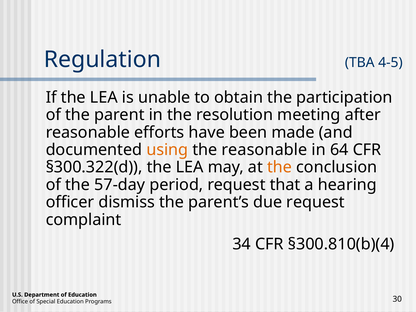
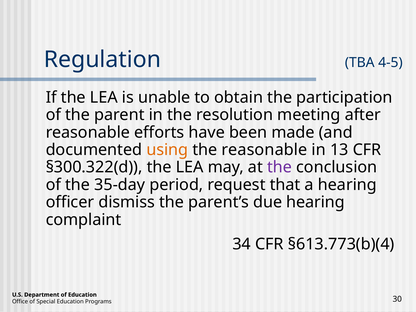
64: 64 -> 13 (339, 150)
the colour: orange -> purple (280, 167)
57-day: 57-day -> 35-day (120, 185)
due request: request -> hearing (316, 202)
§300.810(b)(4: §300.810(b)(4 -> §613.773(b)(4 (341, 244)
